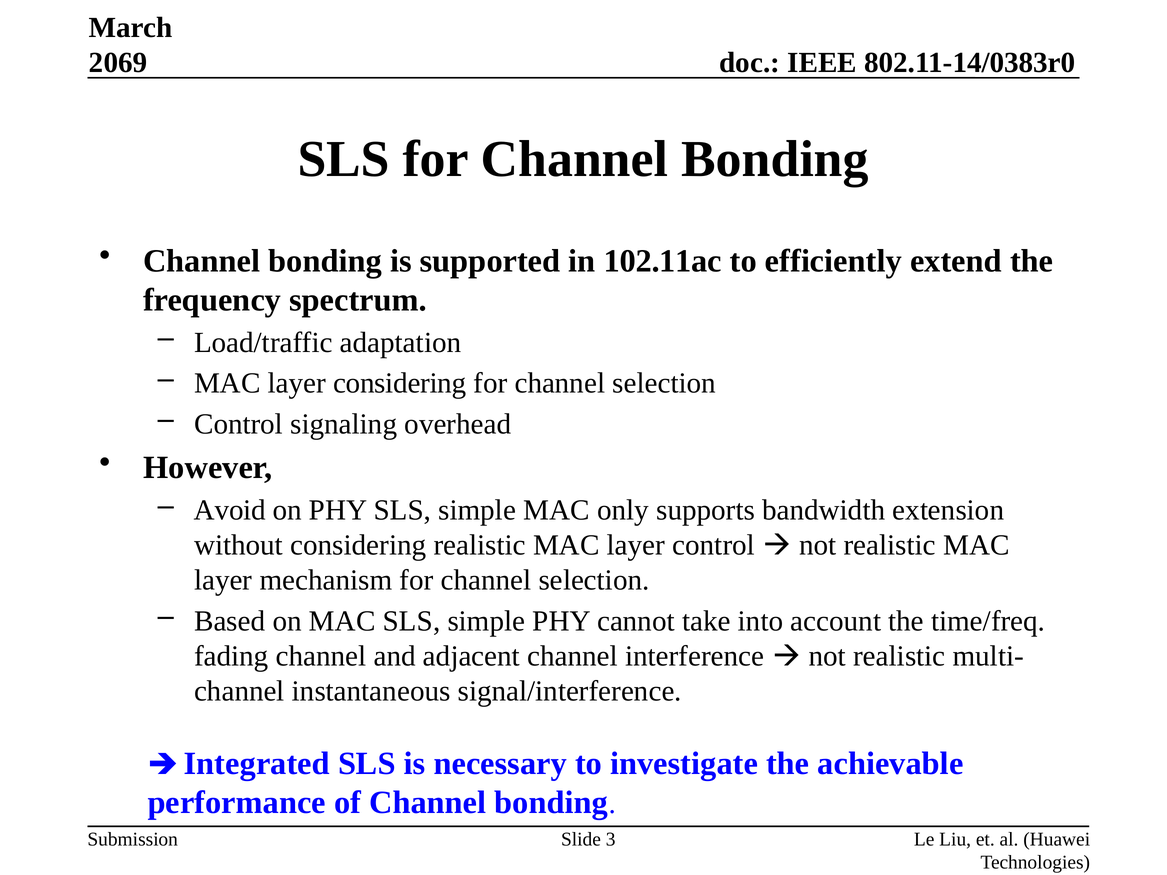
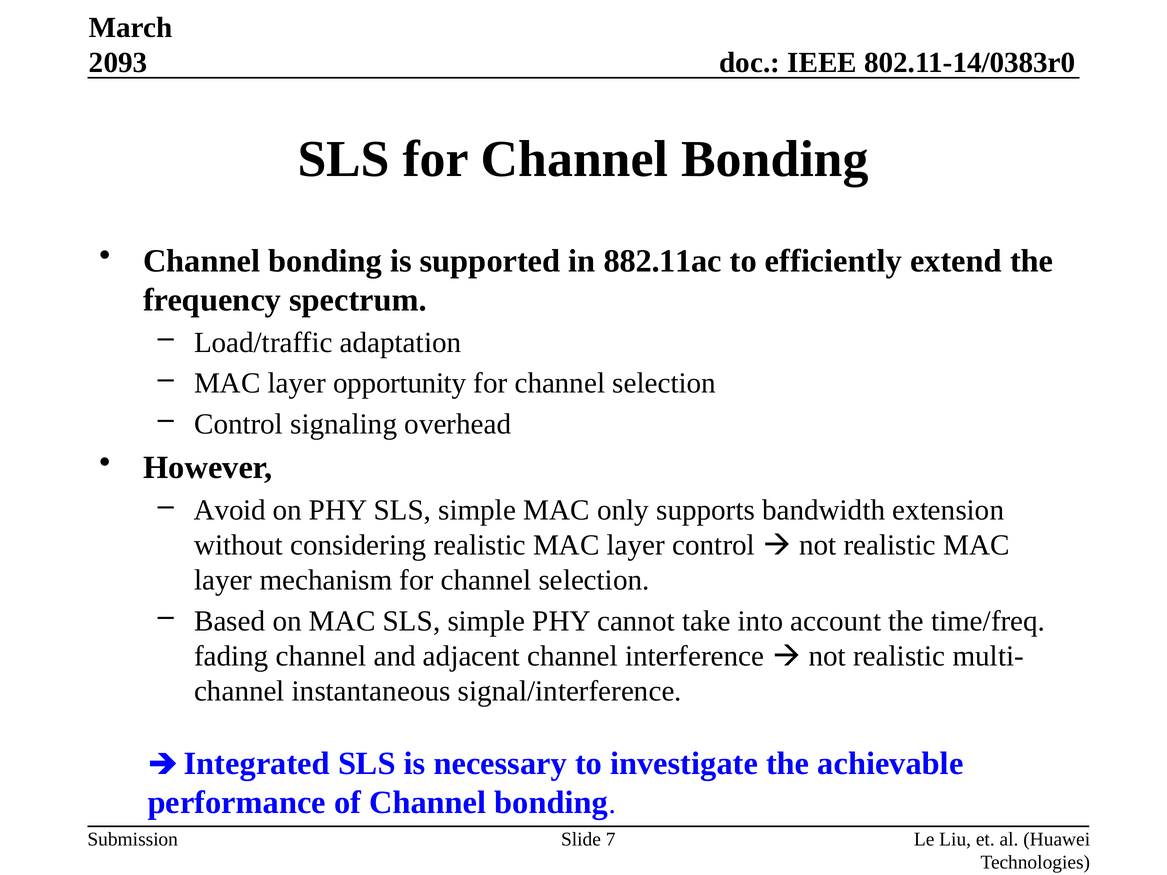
2069: 2069 -> 2093 (118, 62)
102.11ac: 102.11ac -> 882.11ac (663, 261)
layer considering: considering -> opportunity (400, 383)
3: 3 -> 7 (611, 839)
